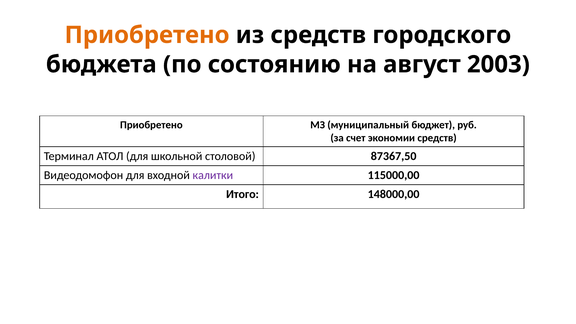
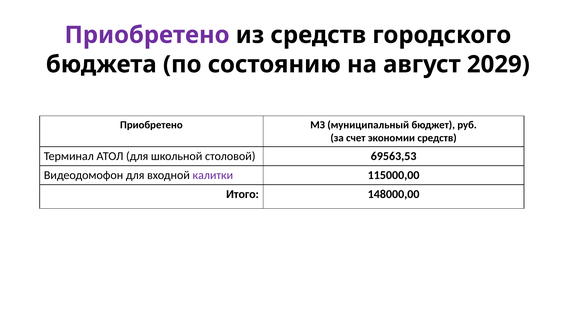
Приобретено colour: orange -> purple (147, 35)
2003: 2003 -> 2029 (498, 64)
87367,50: 87367,50 -> 69563,53 (394, 156)
